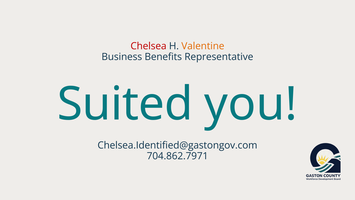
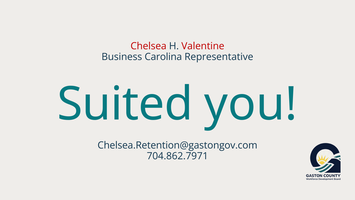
Valentine colour: orange -> red (203, 46)
Benefits: Benefits -> Carolina (163, 57)
Chelsea.Identified@gastongov.com: Chelsea.Identified@gastongov.com -> Chelsea.Retention@gastongov.com (177, 145)
